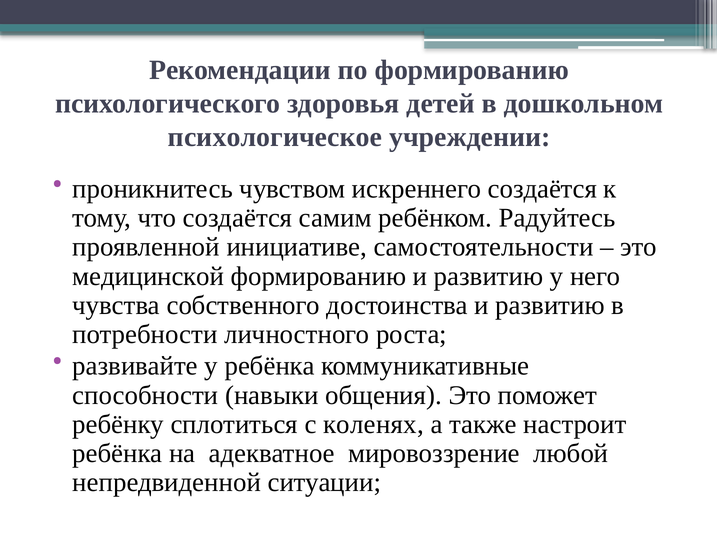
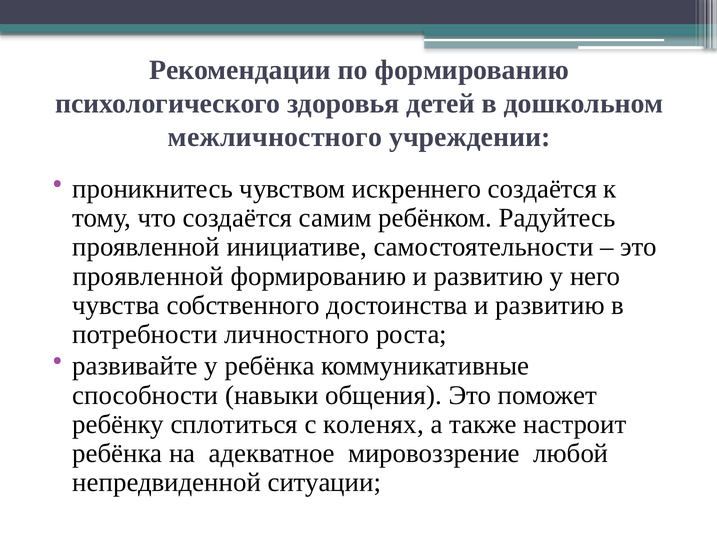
психологическое: психологическое -> межличностного (275, 137)
медицинской: медицинской -> проявленной (148, 276)
